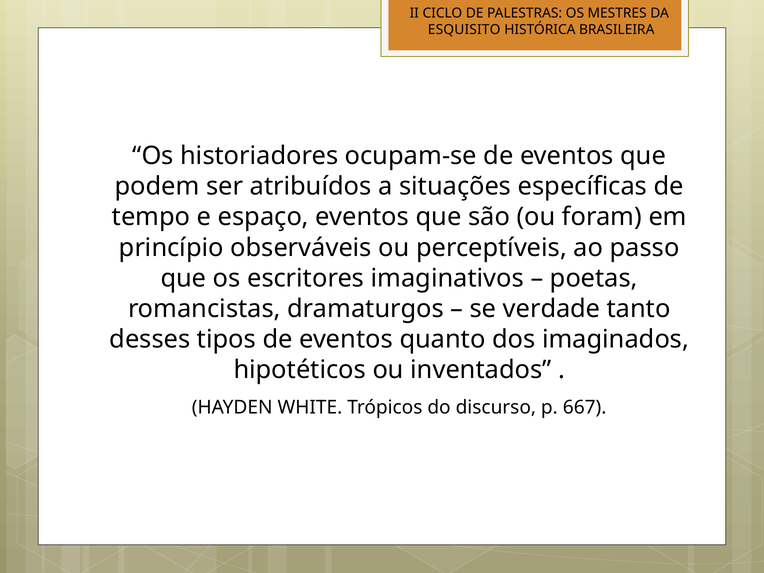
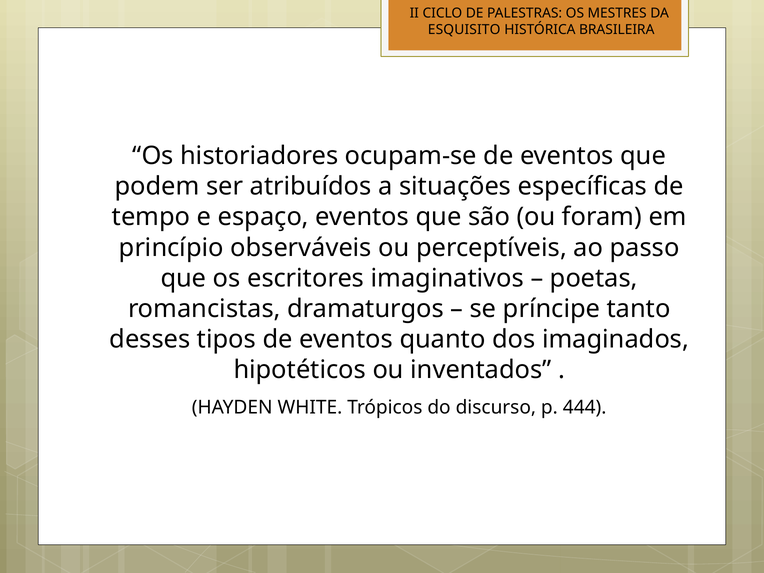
verdade: verdade -> príncipe (552, 309)
667: 667 -> 444 (585, 408)
